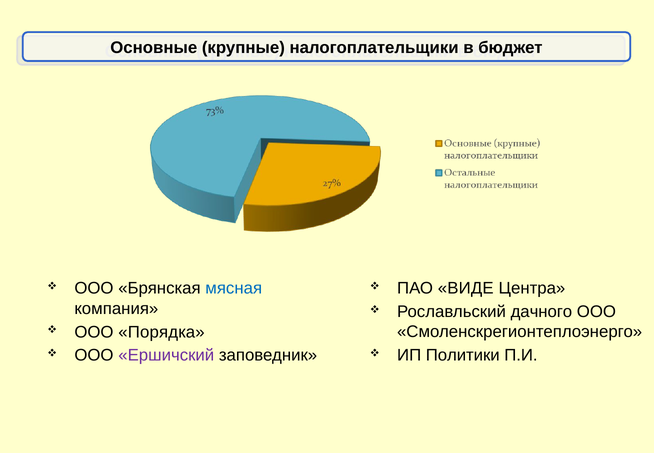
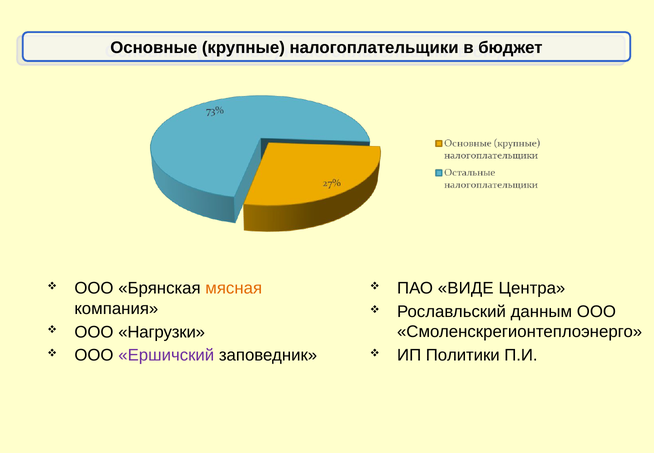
мясная colour: blue -> orange (234, 288)
дачного: дачного -> данным (541, 312)
Порядка: Порядка -> Нагрузки (162, 332)
